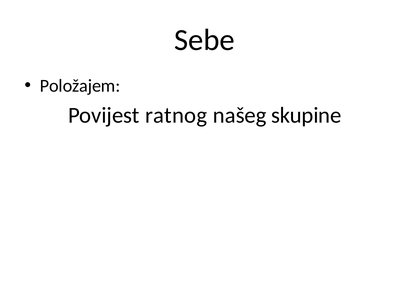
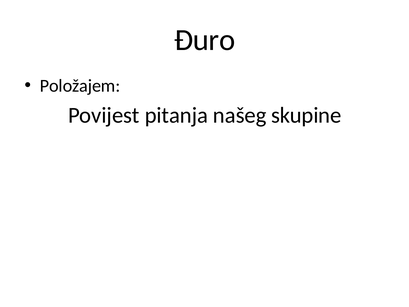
Sebe: Sebe -> Đuro (205, 40)
ratnog: ratnog -> pitanja (176, 115)
